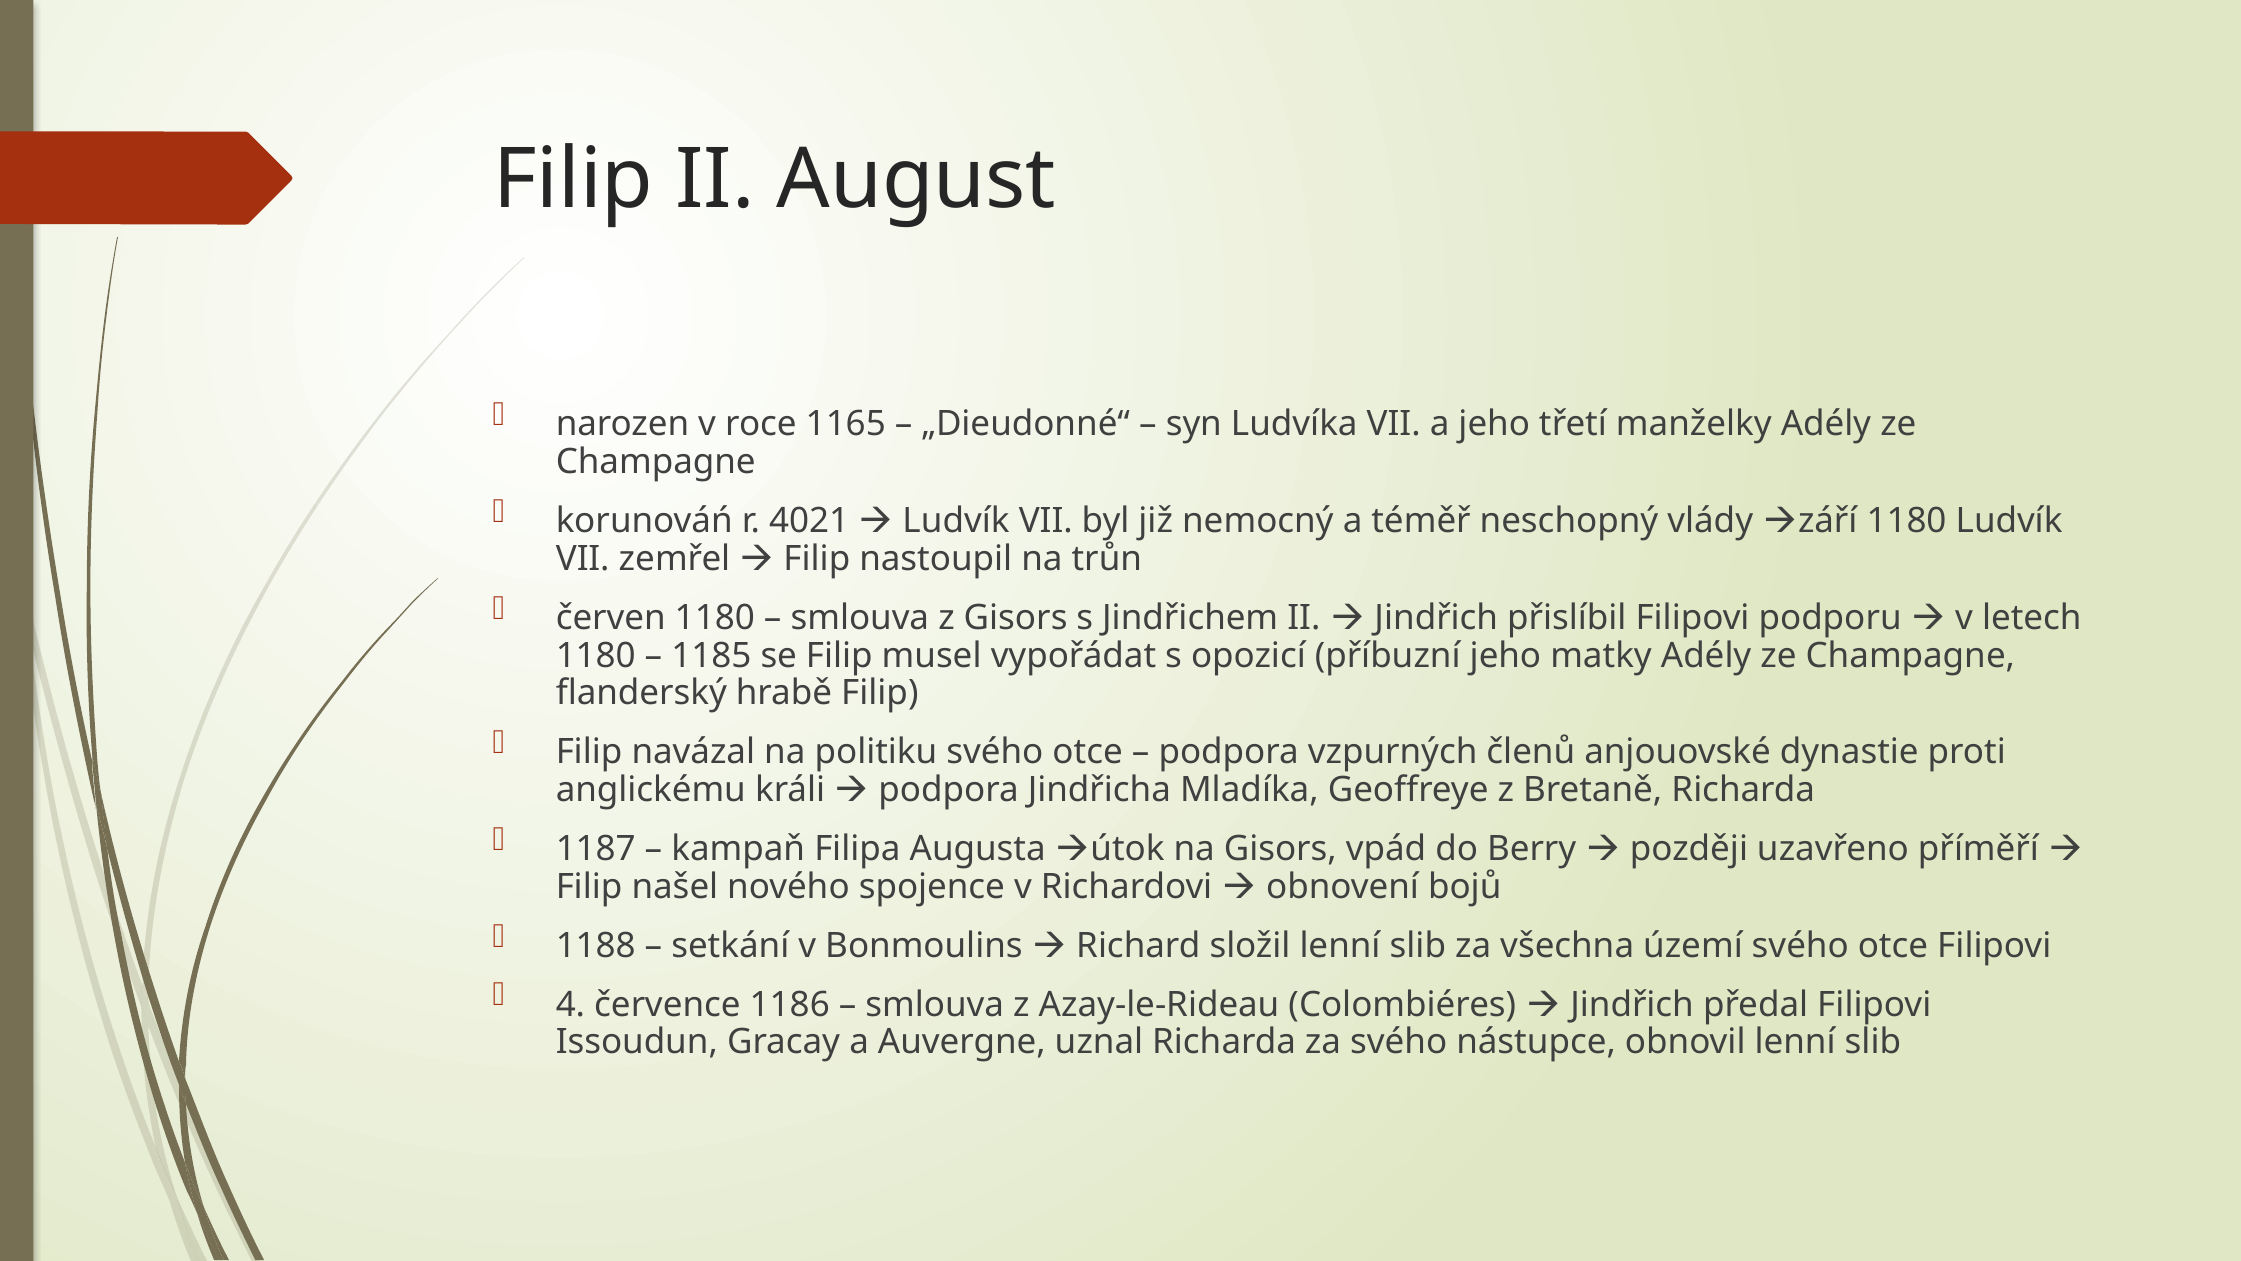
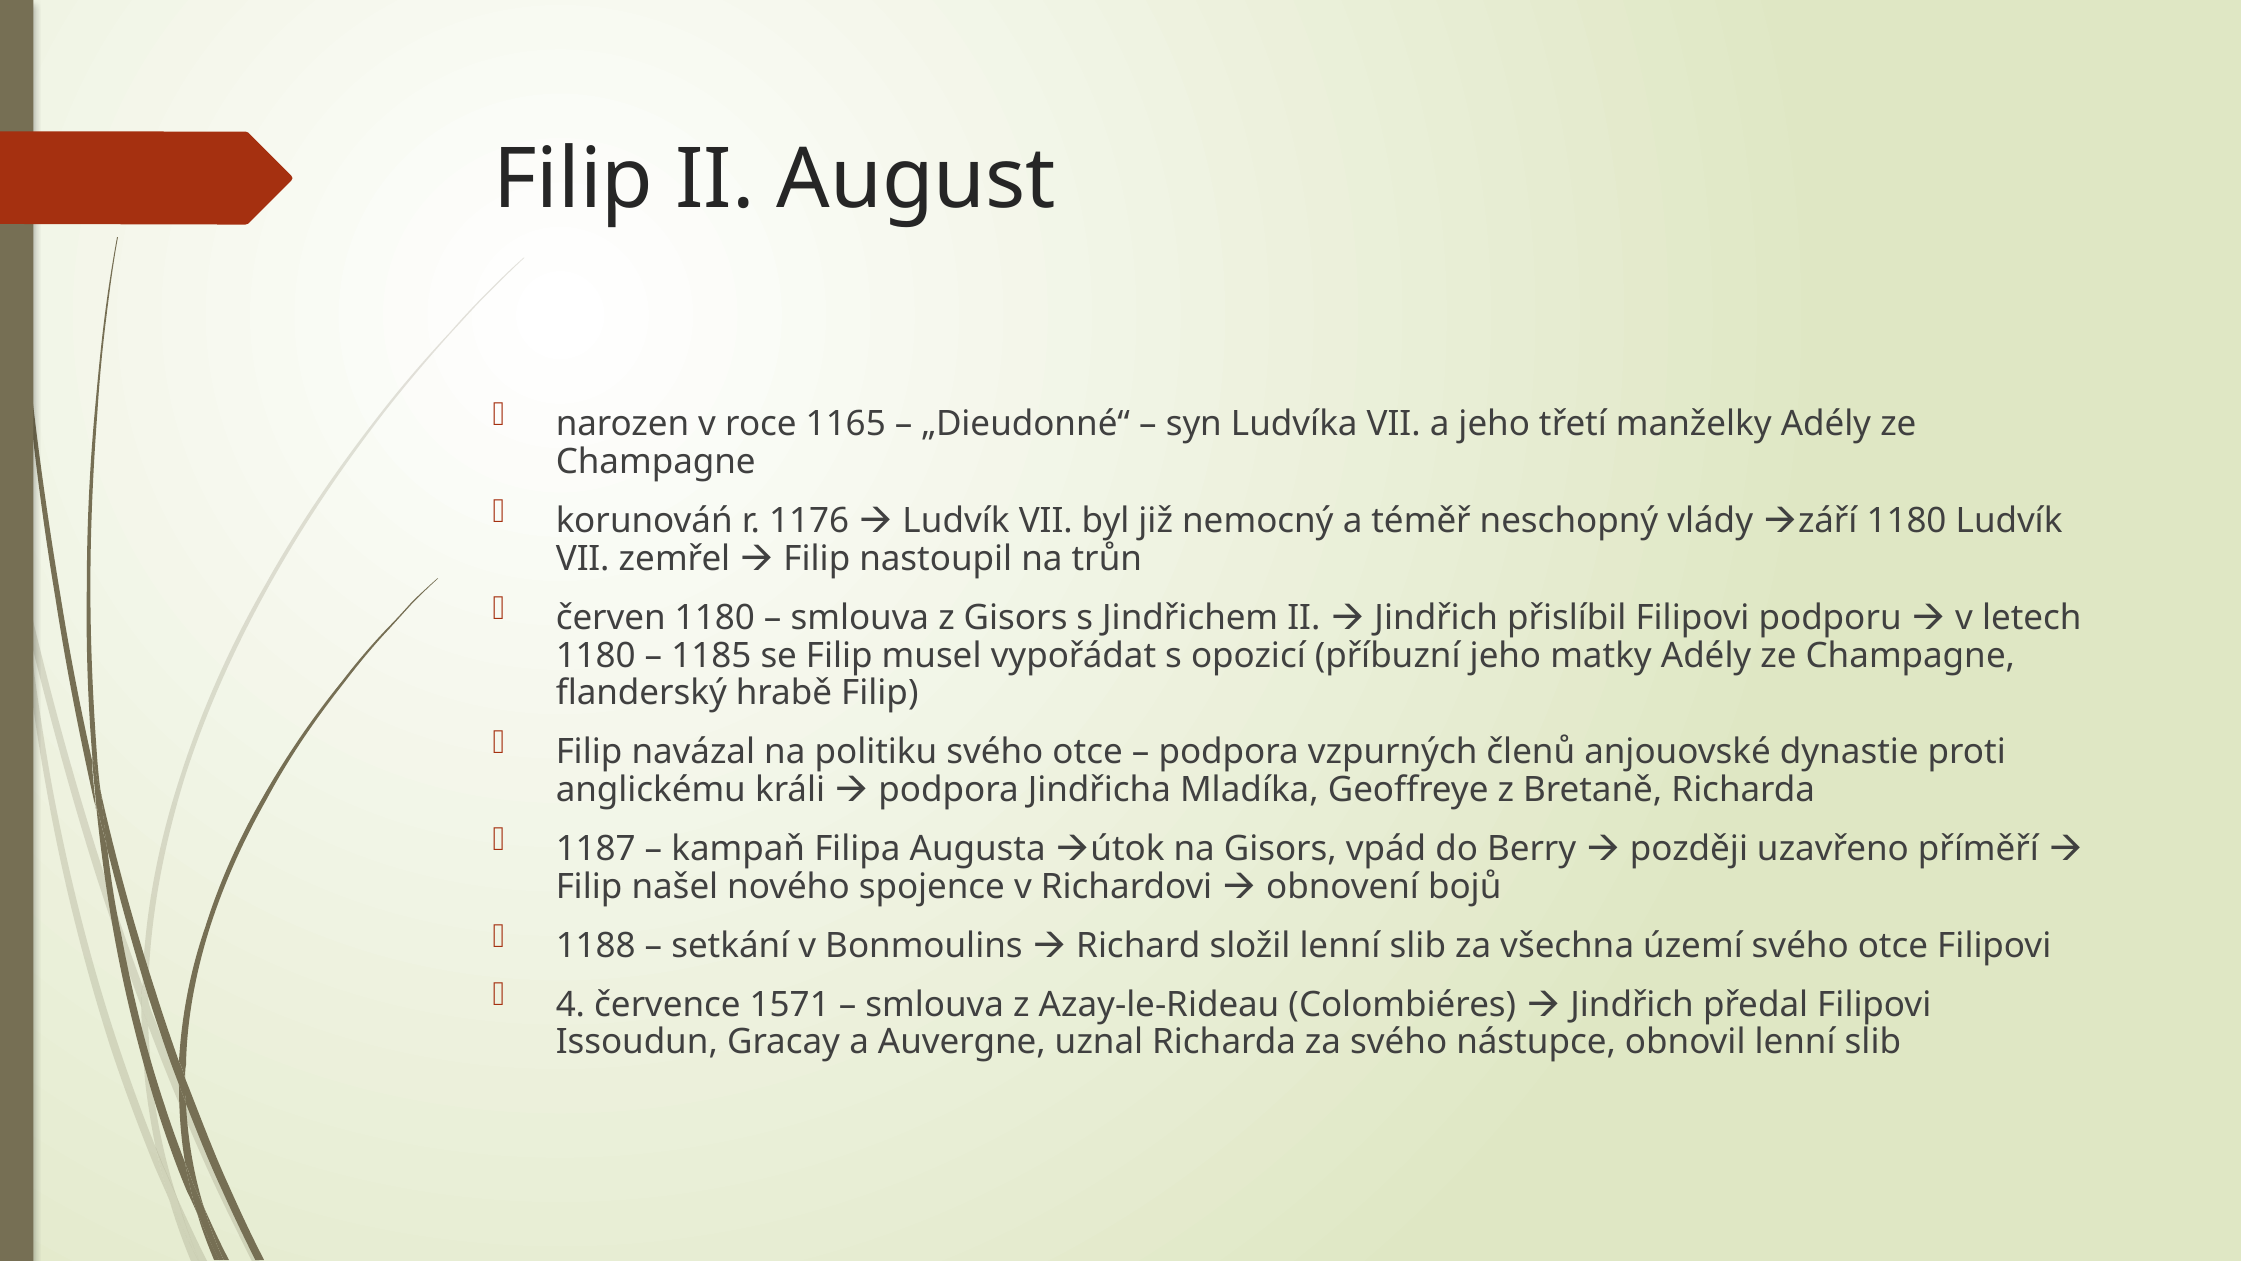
4021: 4021 -> 1176 (809, 521)
1186: 1186 -> 1571 (790, 1004)
